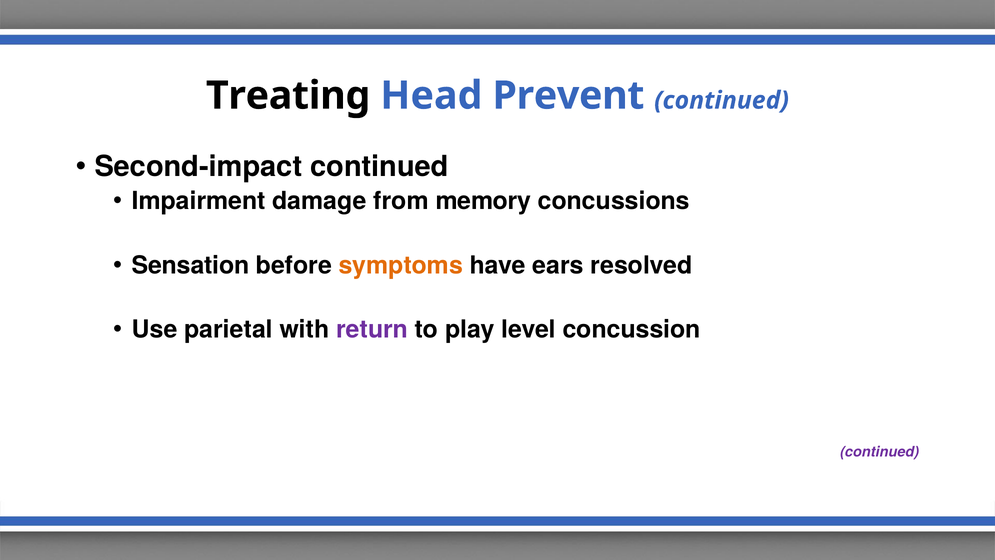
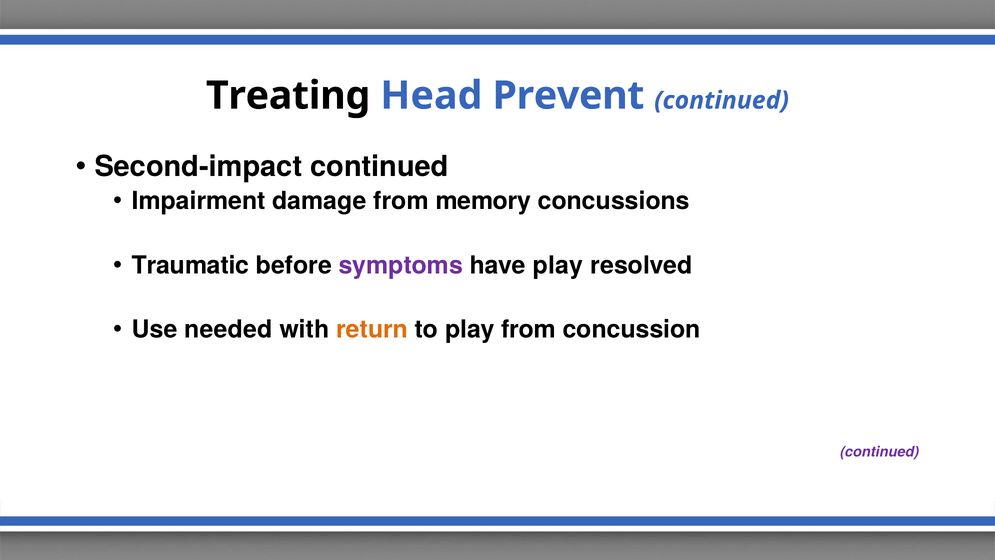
Sensation: Sensation -> Traumatic (191, 265)
symptoms colour: orange -> purple (401, 265)
have ears: ears -> play (558, 265)
parietal: parietal -> needed (228, 329)
return colour: purple -> orange (372, 329)
play level: level -> from (529, 329)
